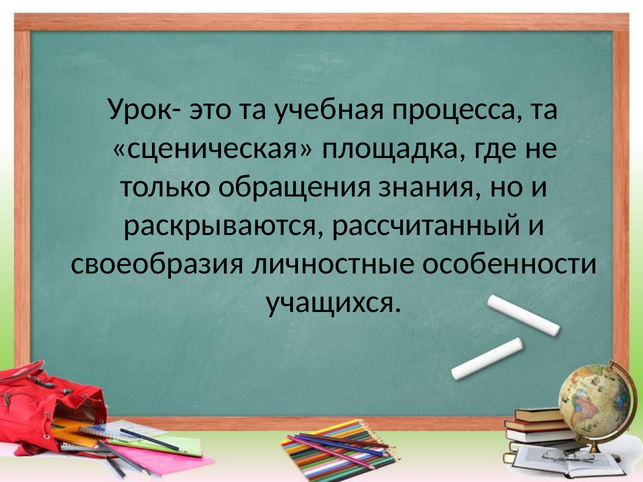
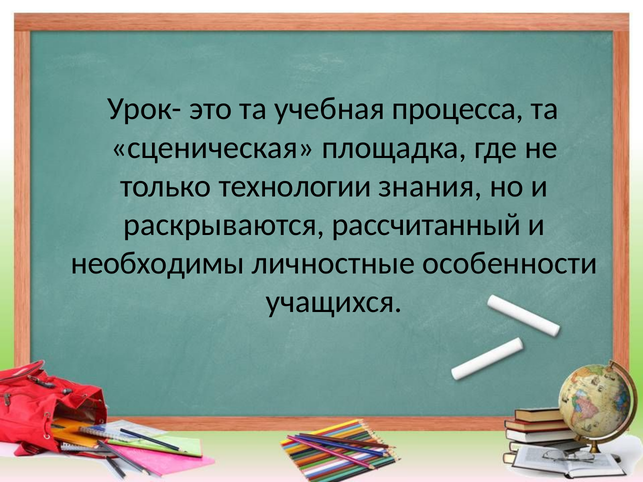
обращения: обращения -> технологии (295, 186)
своеобразия: своеобразия -> необходимы (158, 263)
